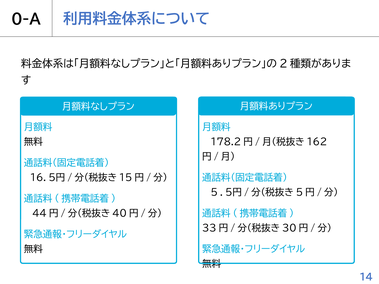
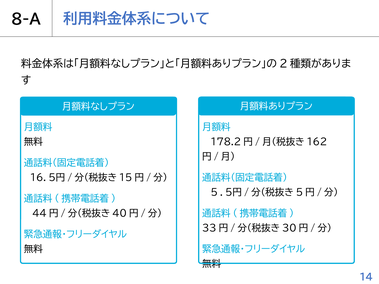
0-A: 0-A -> 8-A (26, 20)
